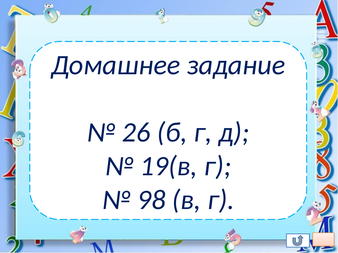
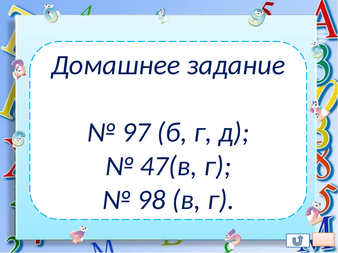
26: 26 -> 97 (136, 133)
19(в: 19(в -> 47(в (169, 167)
